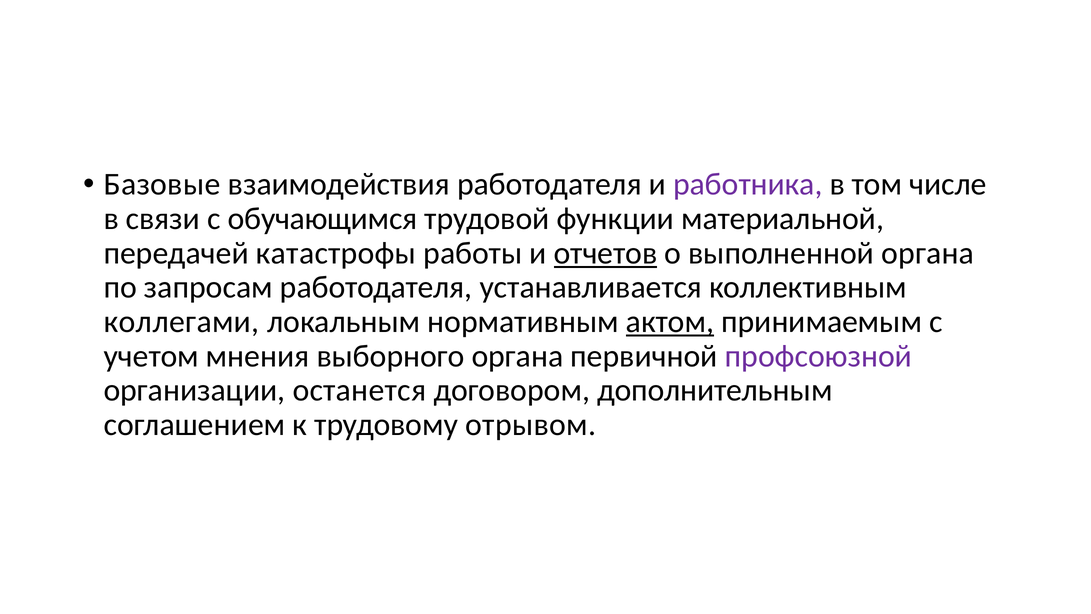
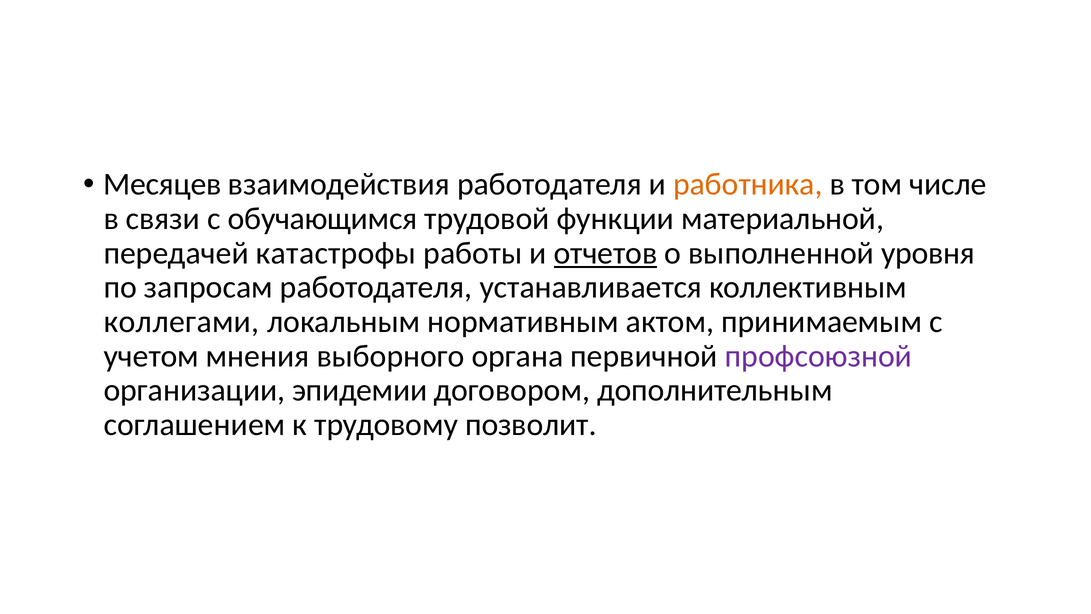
Базовые: Базовые -> Месяцев (162, 184)
работника colour: purple -> orange (748, 184)
выполненной органа: органа -> уровня (928, 253)
актом underline: present -> none (670, 322)
останется: останется -> эпидемии (360, 390)
отрывом: отрывом -> позволит (531, 425)
